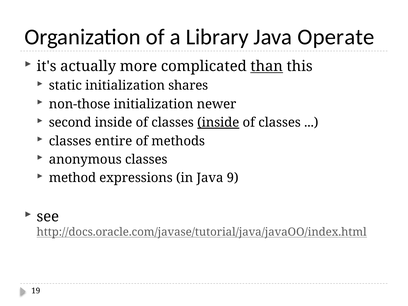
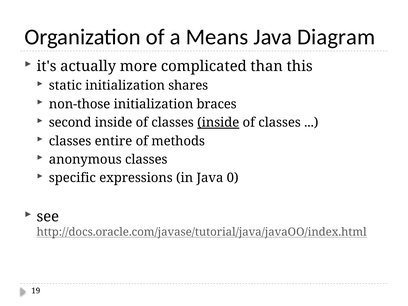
Library: Library -> Means (217, 37)
Operate: Operate -> Diagram (336, 37)
than underline: present -> none (267, 66)
newer: newer -> braces (217, 104)
method: method -> specific (72, 178)
9: 9 -> 0 (233, 178)
